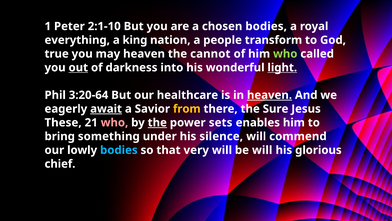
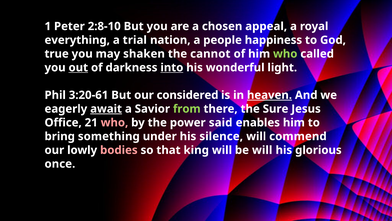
2:1-10: 2:1-10 -> 2:8-10 (104, 26)
chosen bodies: bodies -> appeal (266, 26)
king: king -> trial (135, 40)
transform: transform -> happiness (273, 40)
may heaven: heaven -> shaken (144, 54)
into underline: none -> present (172, 67)
light underline: present -> none (282, 67)
3:20-64: 3:20-64 -> 3:20-61 (89, 95)
healthcare: healthcare -> considered (187, 95)
from colour: yellow -> light green (187, 109)
These: These -> Office (63, 122)
the underline: present -> none (157, 122)
sets: sets -> said (221, 122)
bodies colour: light blue -> pink (119, 150)
very: very -> king (196, 150)
chief: chief -> once (60, 164)
